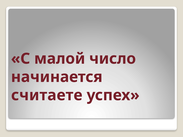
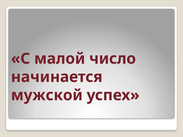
считаете: считаете -> мужской (47, 95)
